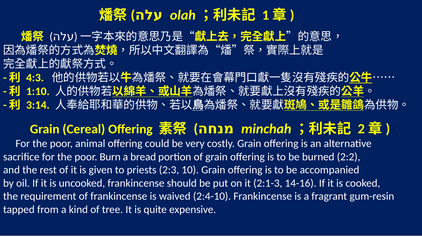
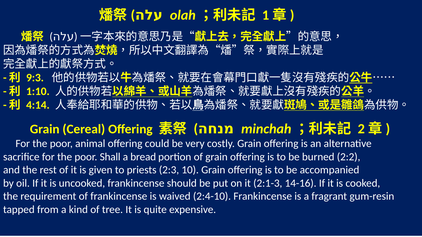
4:3: 4:3 -> 9:3 (35, 78)
3:14: 3:14 -> 4:14 (38, 105)
Burn: Burn -> Shall (110, 157)
